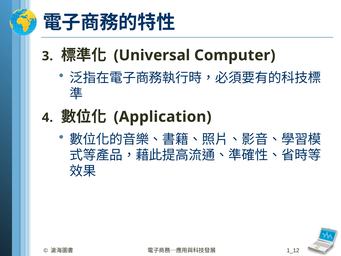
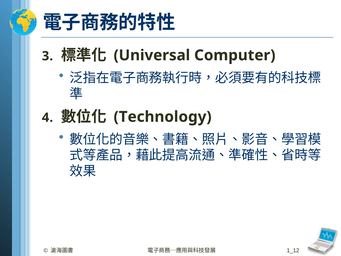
Application: Application -> Technology (163, 117)
